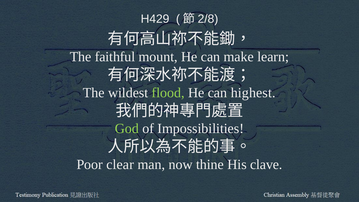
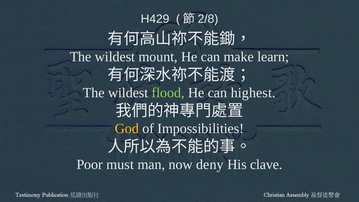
faithful: faithful -> wildest (115, 57)
God colour: light green -> yellow (127, 129)
clear: clear -> must (120, 164)
thine: thine -> deny (210, 164)
